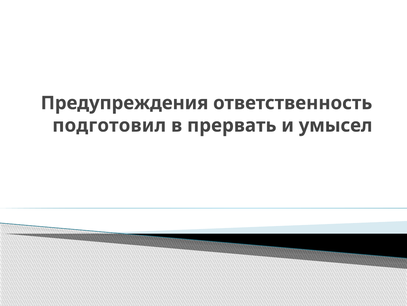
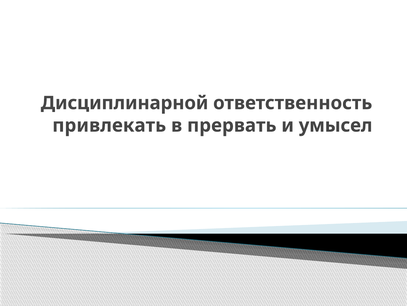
Предупреждения: Предупреждения -> Дисциплинарной (125, 103)
подготовил: подготовил -> привлекать (109, 125)
